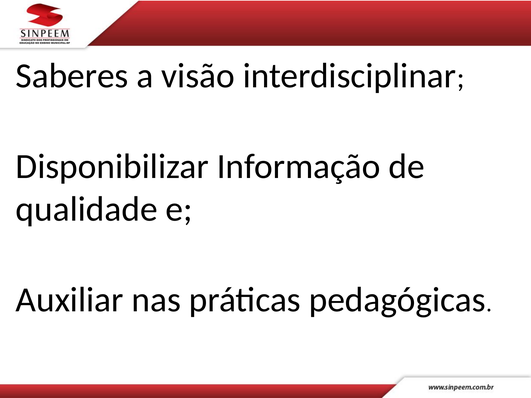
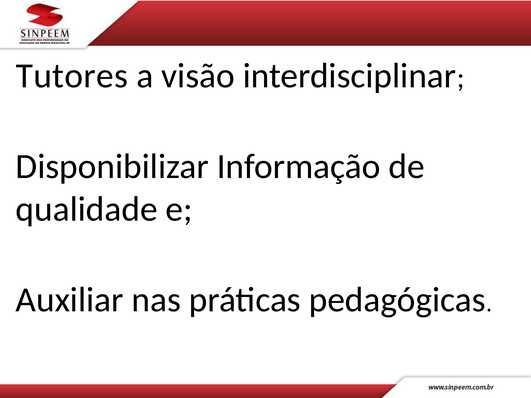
Saberes: Saberes -> Tutores (72, 76)
